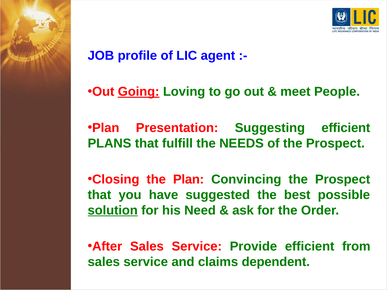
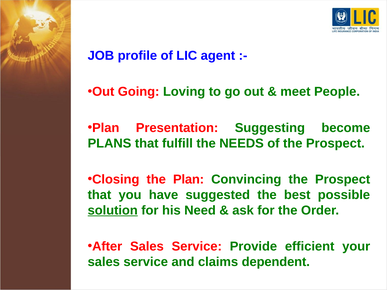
Going underline: present -> none (139, 92)
Suggesting efficient: efficient -> become (346, 128)
from: from -> your (356, 247)
